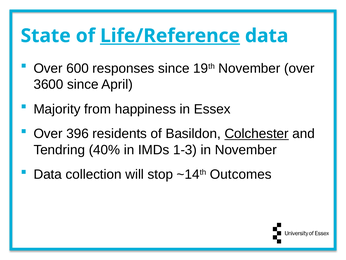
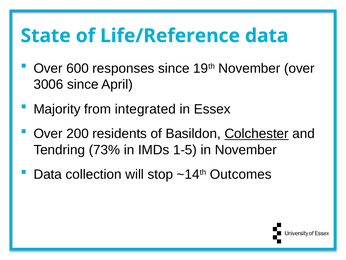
Life/Reference underline: present -> none (170, 36)
3600: 3600 -> 3006 (49, 84)
happiness: happiness -> integrated (145, 109)
396: 396 -> 200 (78, 133)
40%: 40% -> 73% (104, 150)
1-3: 1-3 -> 1-5 (185, 150)
